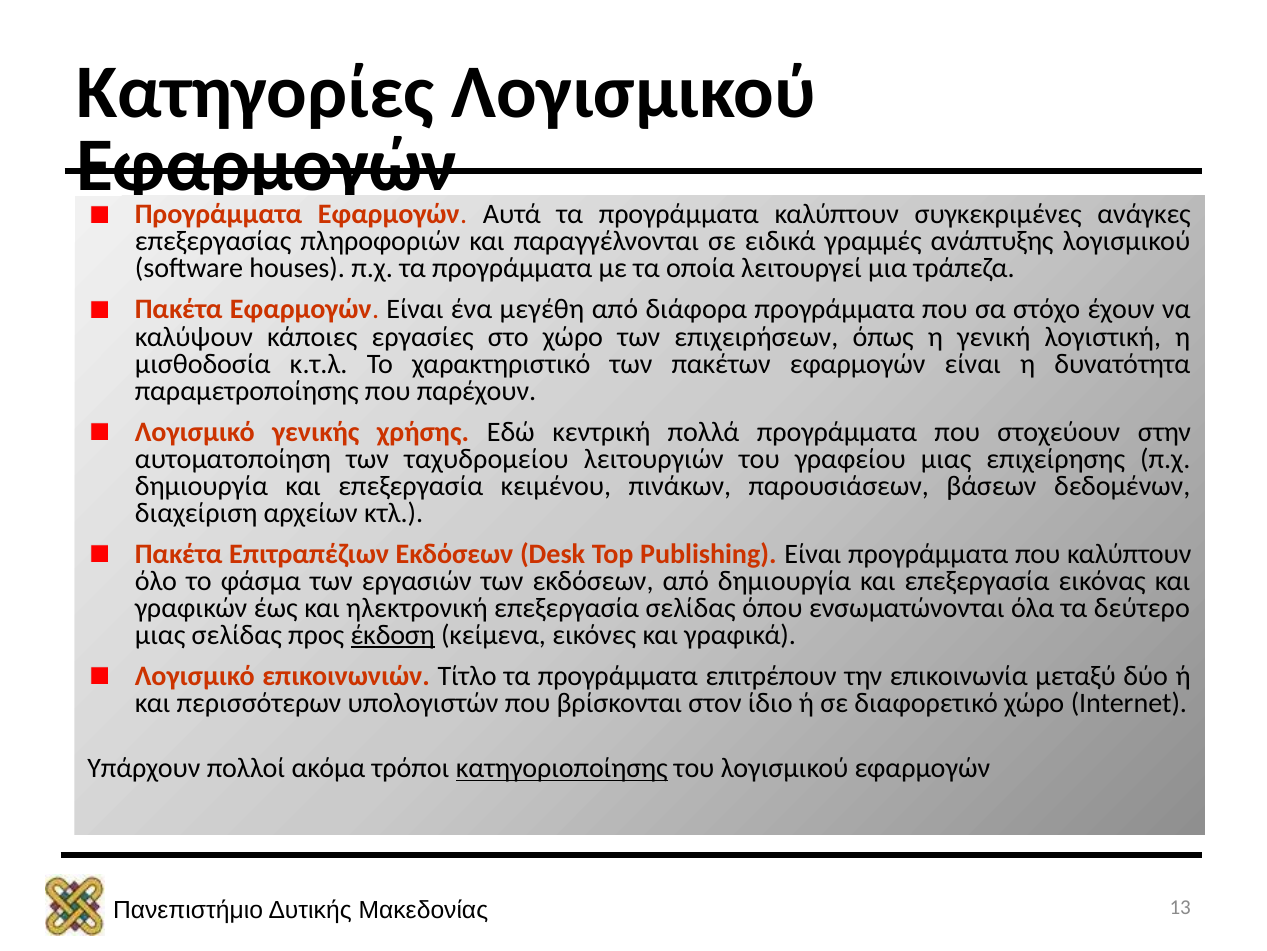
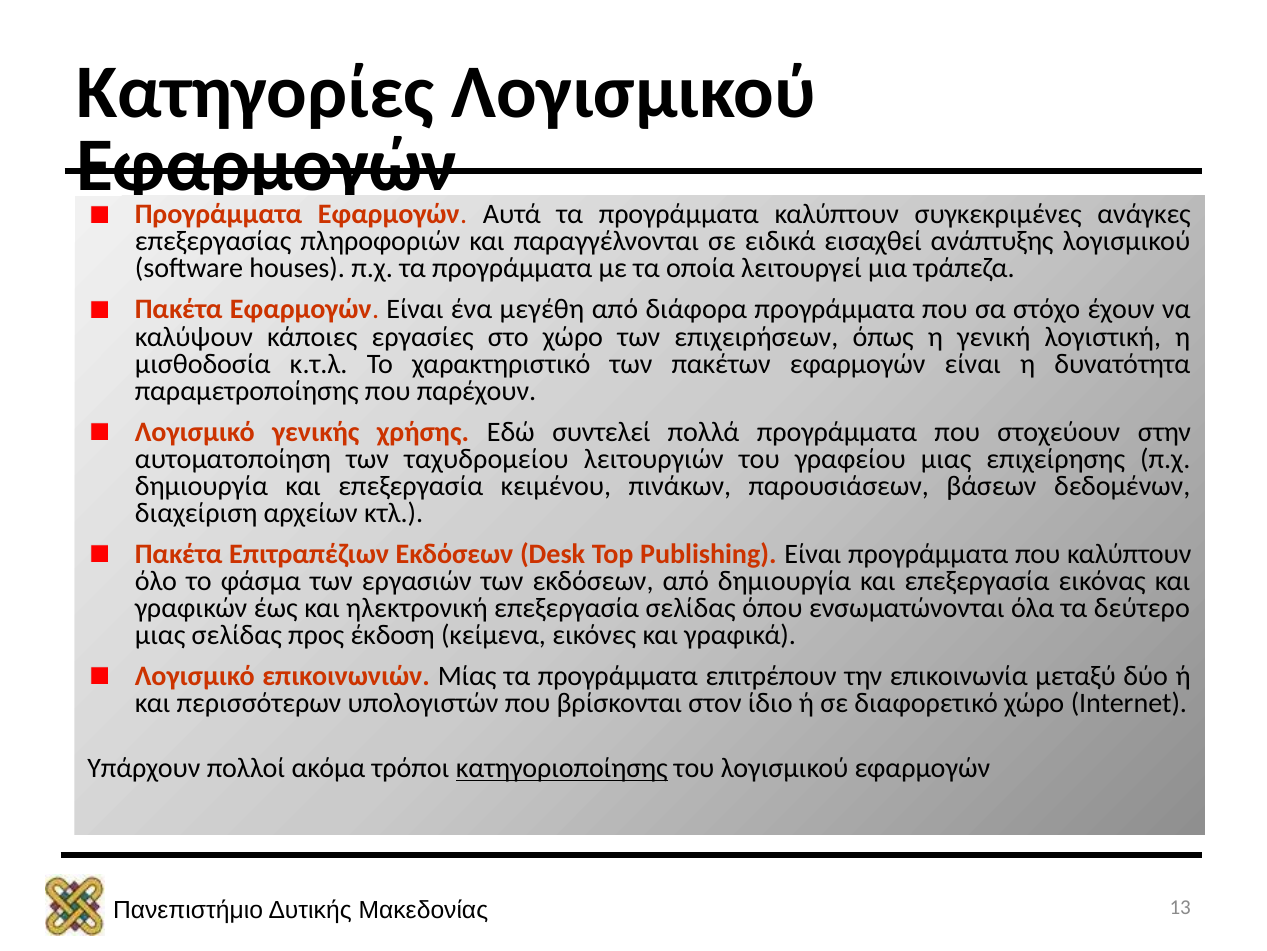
γραμμές: γραμμές -> εισαχθεί (873, 241)
κεντρική: κεντρική -> συντελεί (601, 431)
έκδοση underline: present -> none (393, 634)
Τίτλο: Τίτλο -> Μίας (467, 675)
